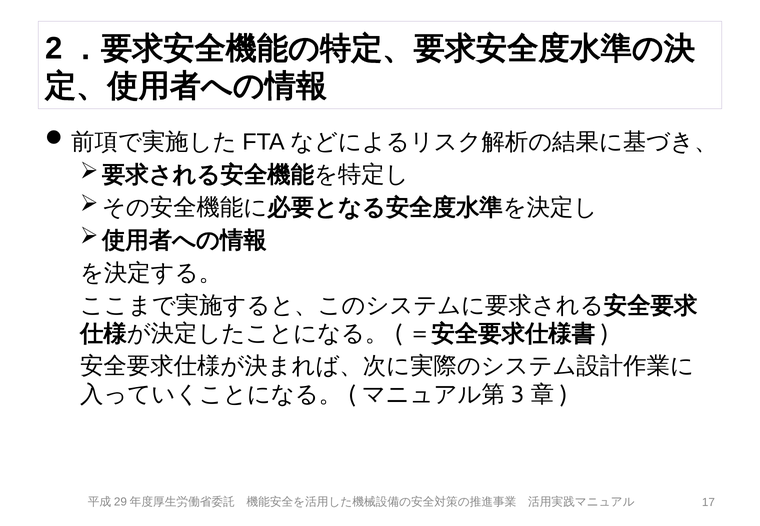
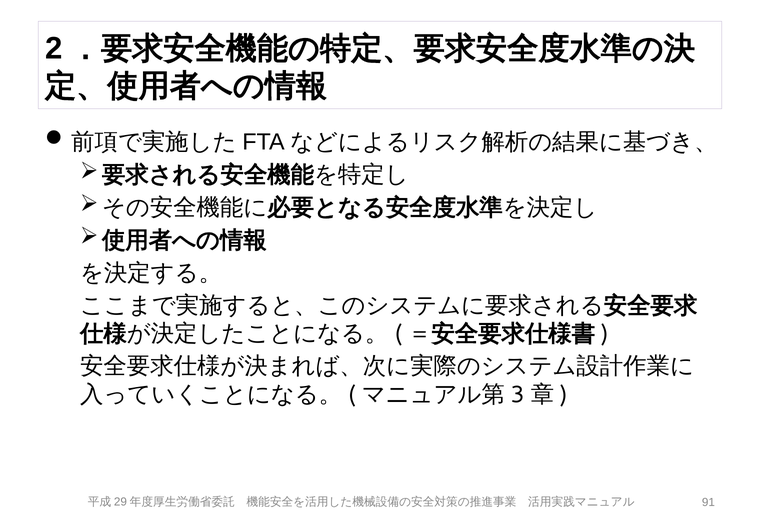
17: 17 -> 91 (708, 502)
